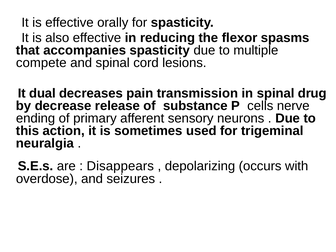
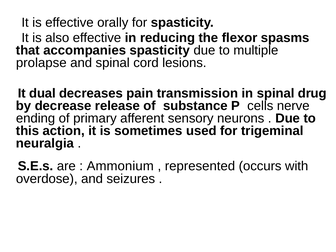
compete: compete -> prolapse (41, 63)
Disappears: Disappears -> Ammonium (120, 166)
depolarizing: depolarizing -> represented (200, 166)
